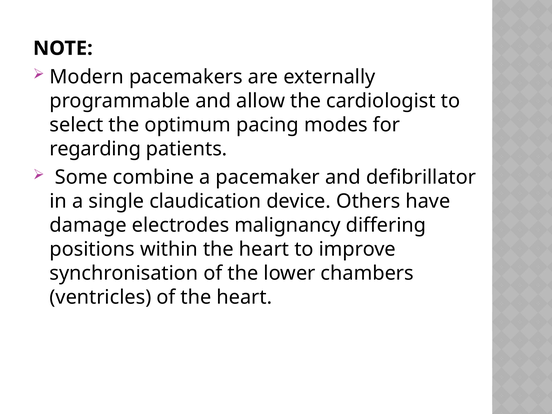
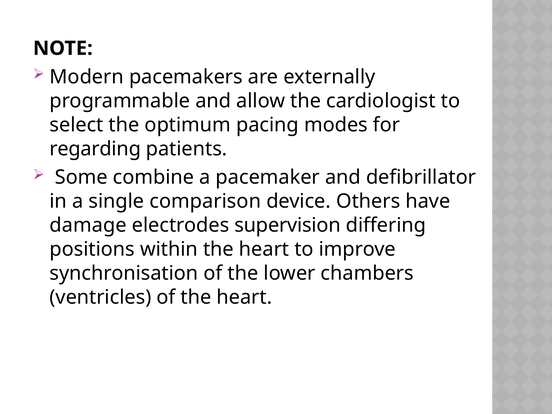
claudication: claudication -> comparison (205, 201)
malignancy: malignancy -> supervision (288, 225)
